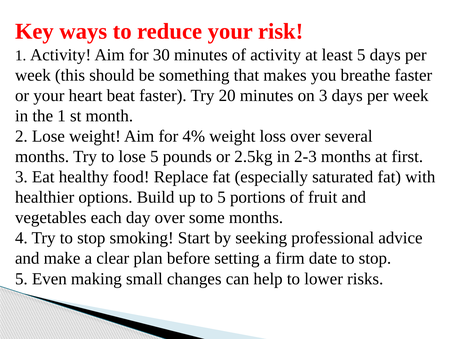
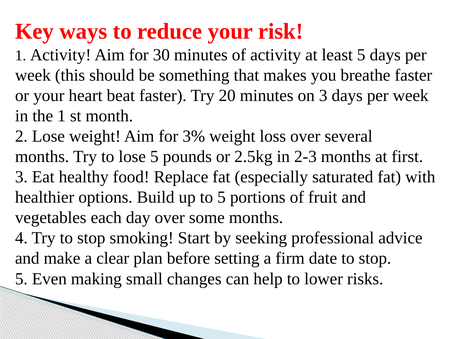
4%: 4% -> 3% (194, 136)
